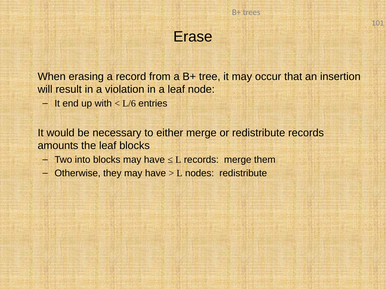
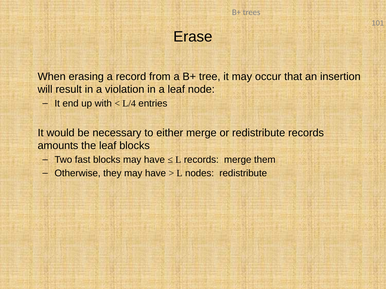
L/6: L/6 -> L/4 (129, 104)
into: into -> fast (83, 160)
